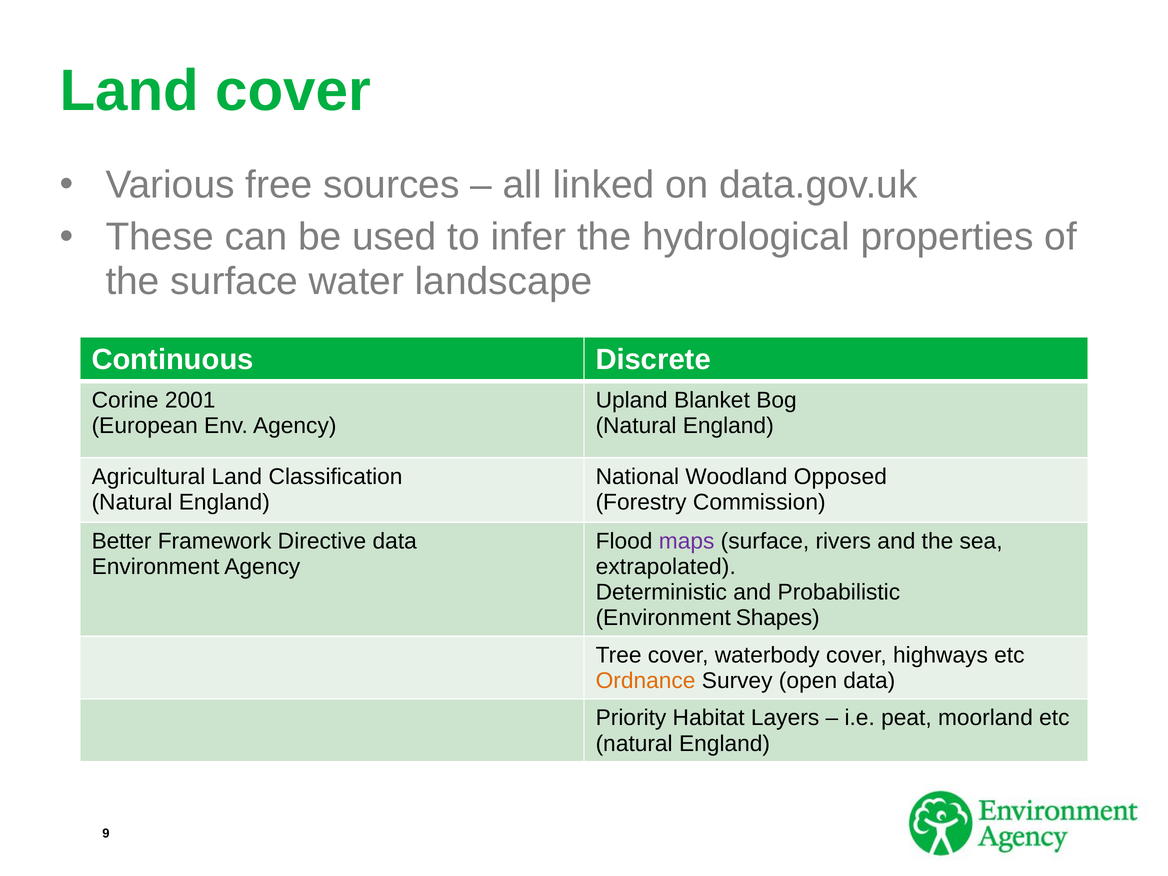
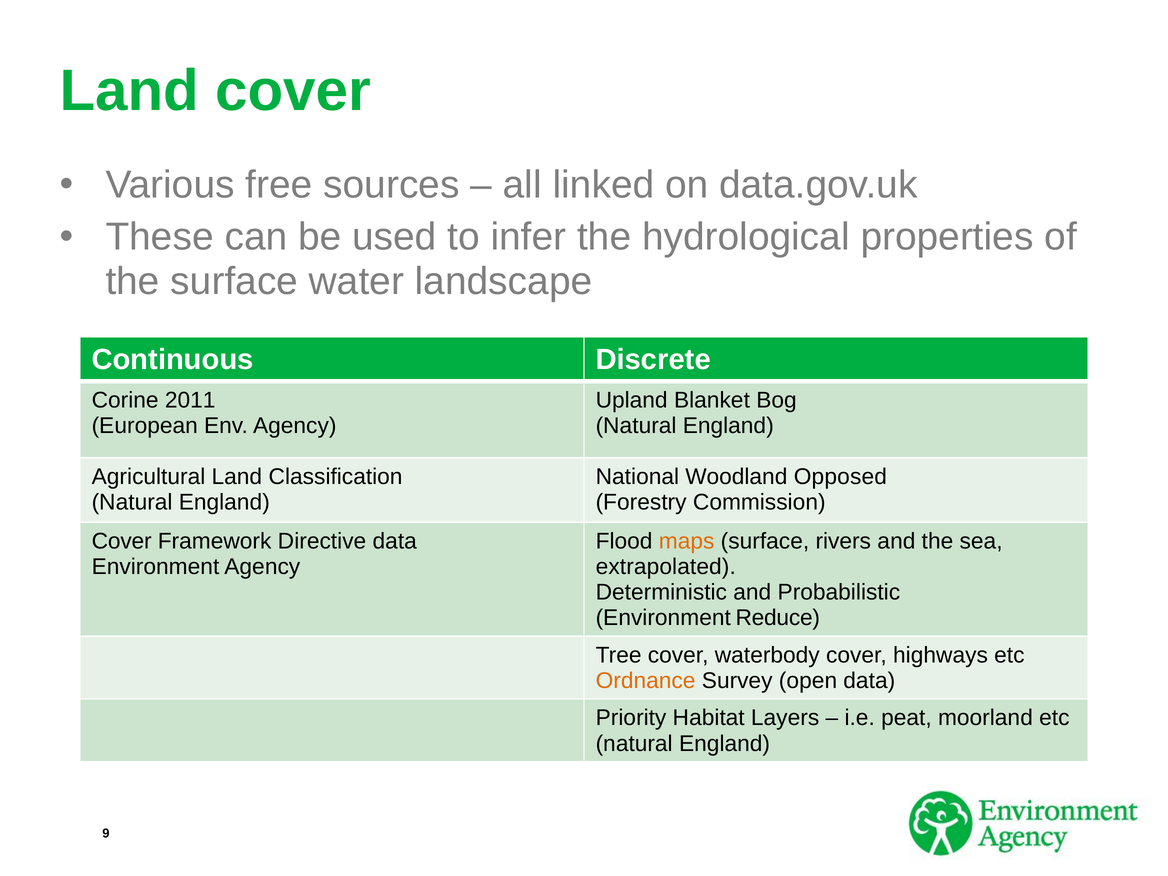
2001: 2001 -> 2011 (190, 400)
Better: Better -> Cover (122, 541)
maps colour: purple -> orange (687, 541)
Shapes: Shapes -> Reduce (778, 618)
